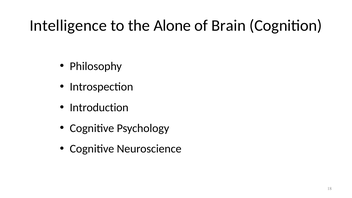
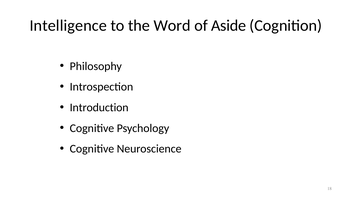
Alone: Alone -> Word (172, 26)
Brain: Brain -> Aside (229, 26)
